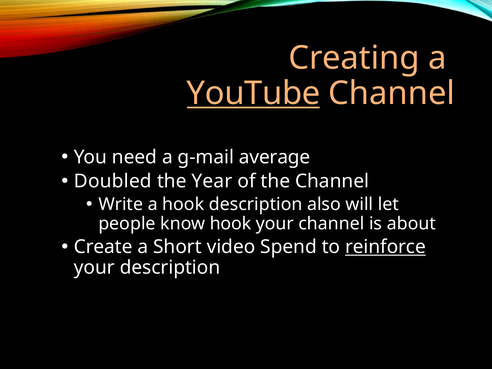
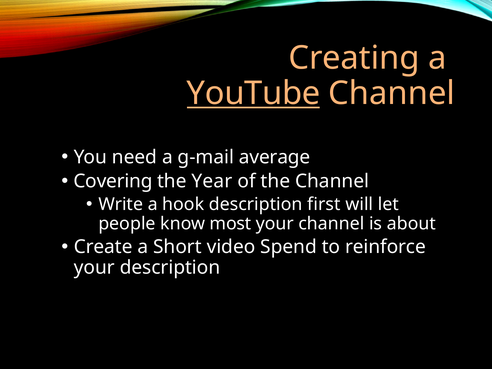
Doubled: Doubled -> Covering (113, 181)
also: also -> first (324, 204)
know hook: hook -> most (230, 224)
reinforce underline: present -> none (385, 247)
